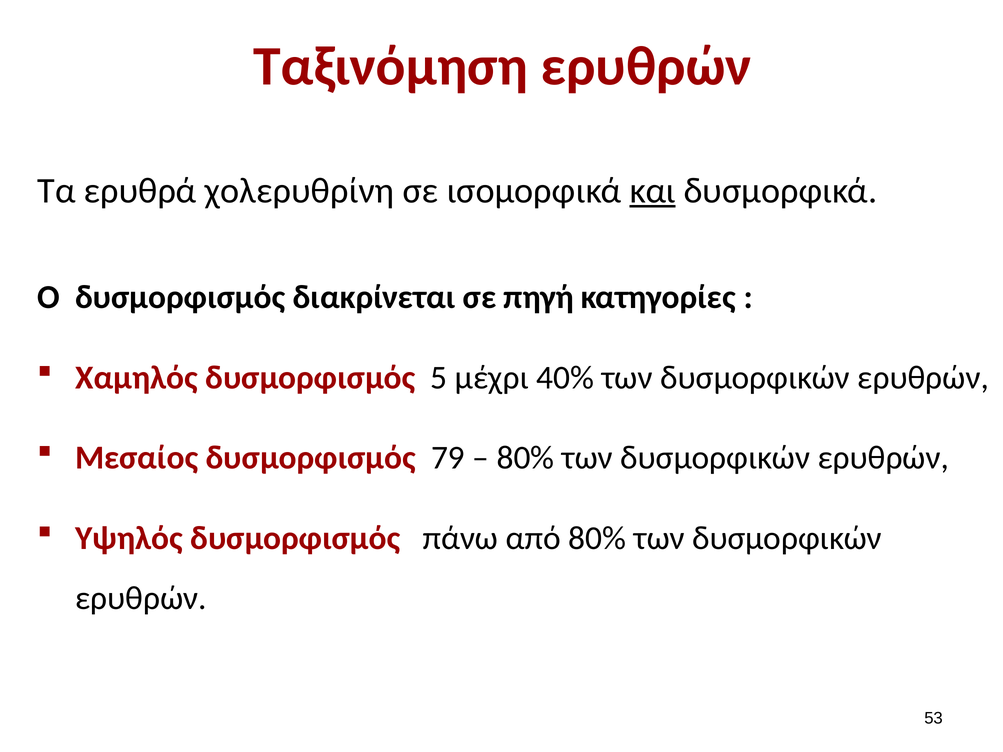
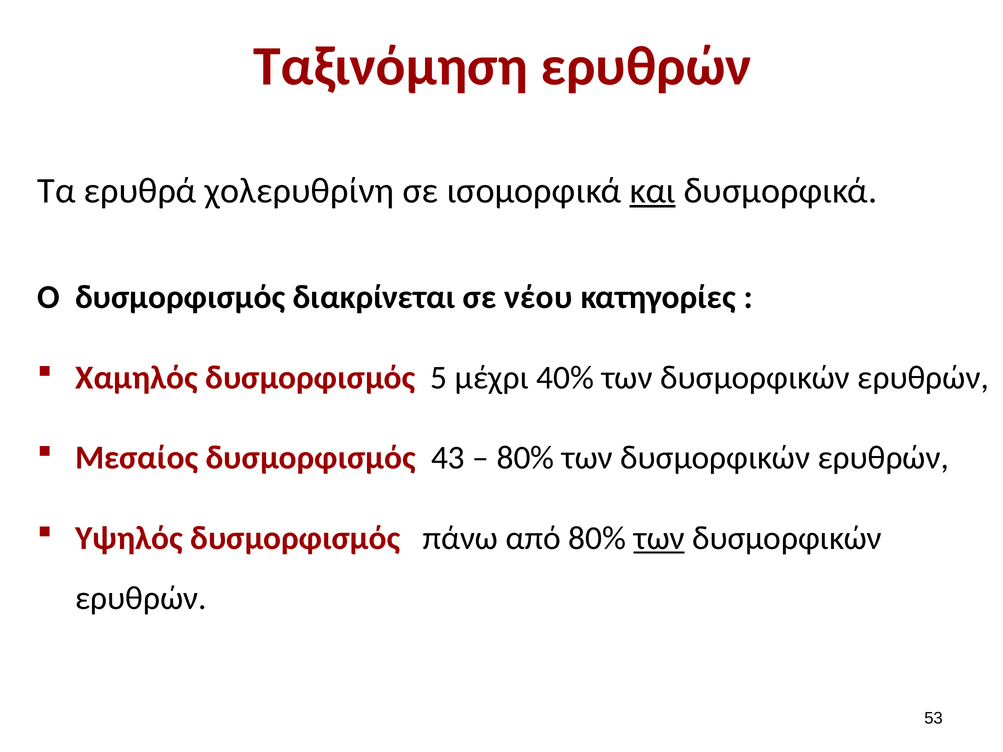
πηγή: πηγή -> νέου (538, 297)
79: 79 -> 43 (448, 458)
των underline: none -> present (659, 538)
